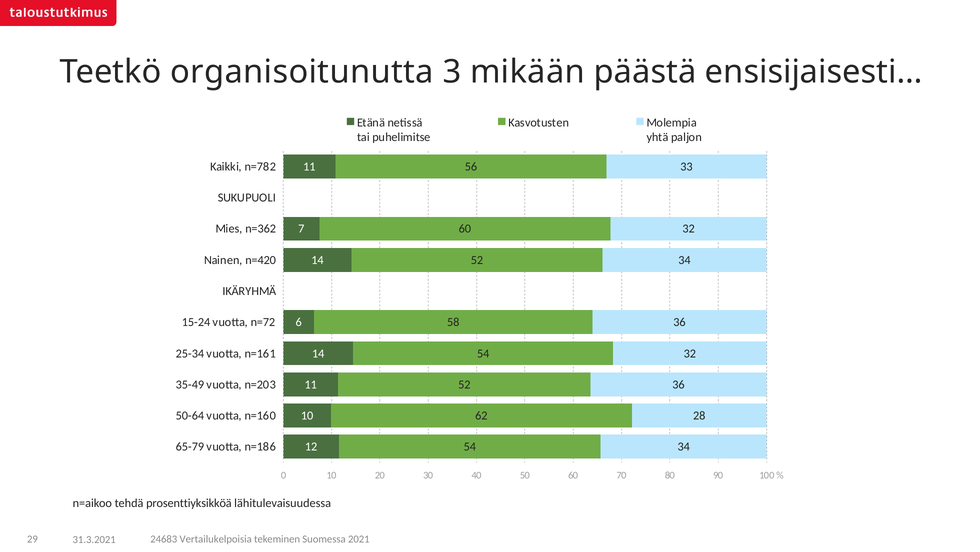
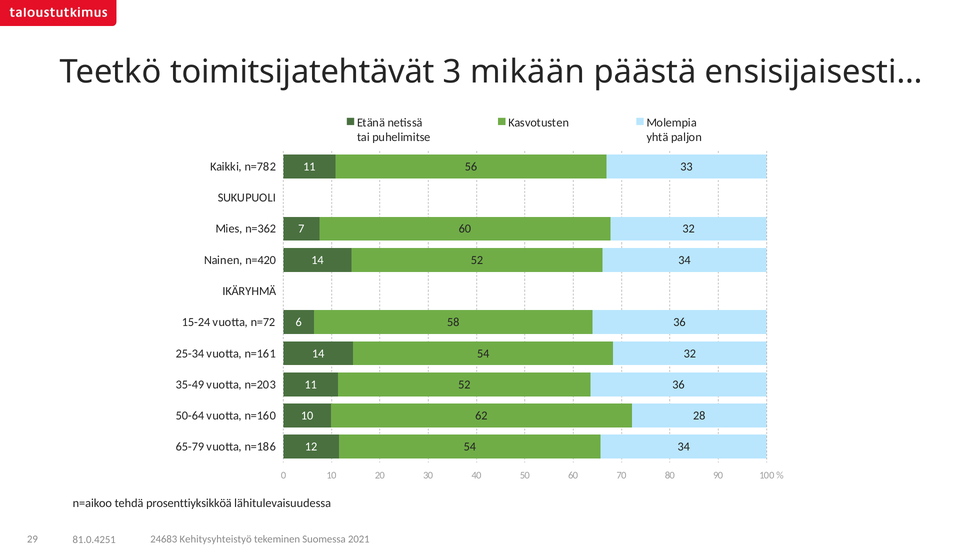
organisoitunutta: organisoitunutta -> toimitsijatehtävät (302, 72)
31.3.2021: 31.3.2021 -> 81.0.4251 (94, 539)
Vertailukelpoisia: Vertailukelpoisia -> Kehitysyhteistyö (216, 539)
